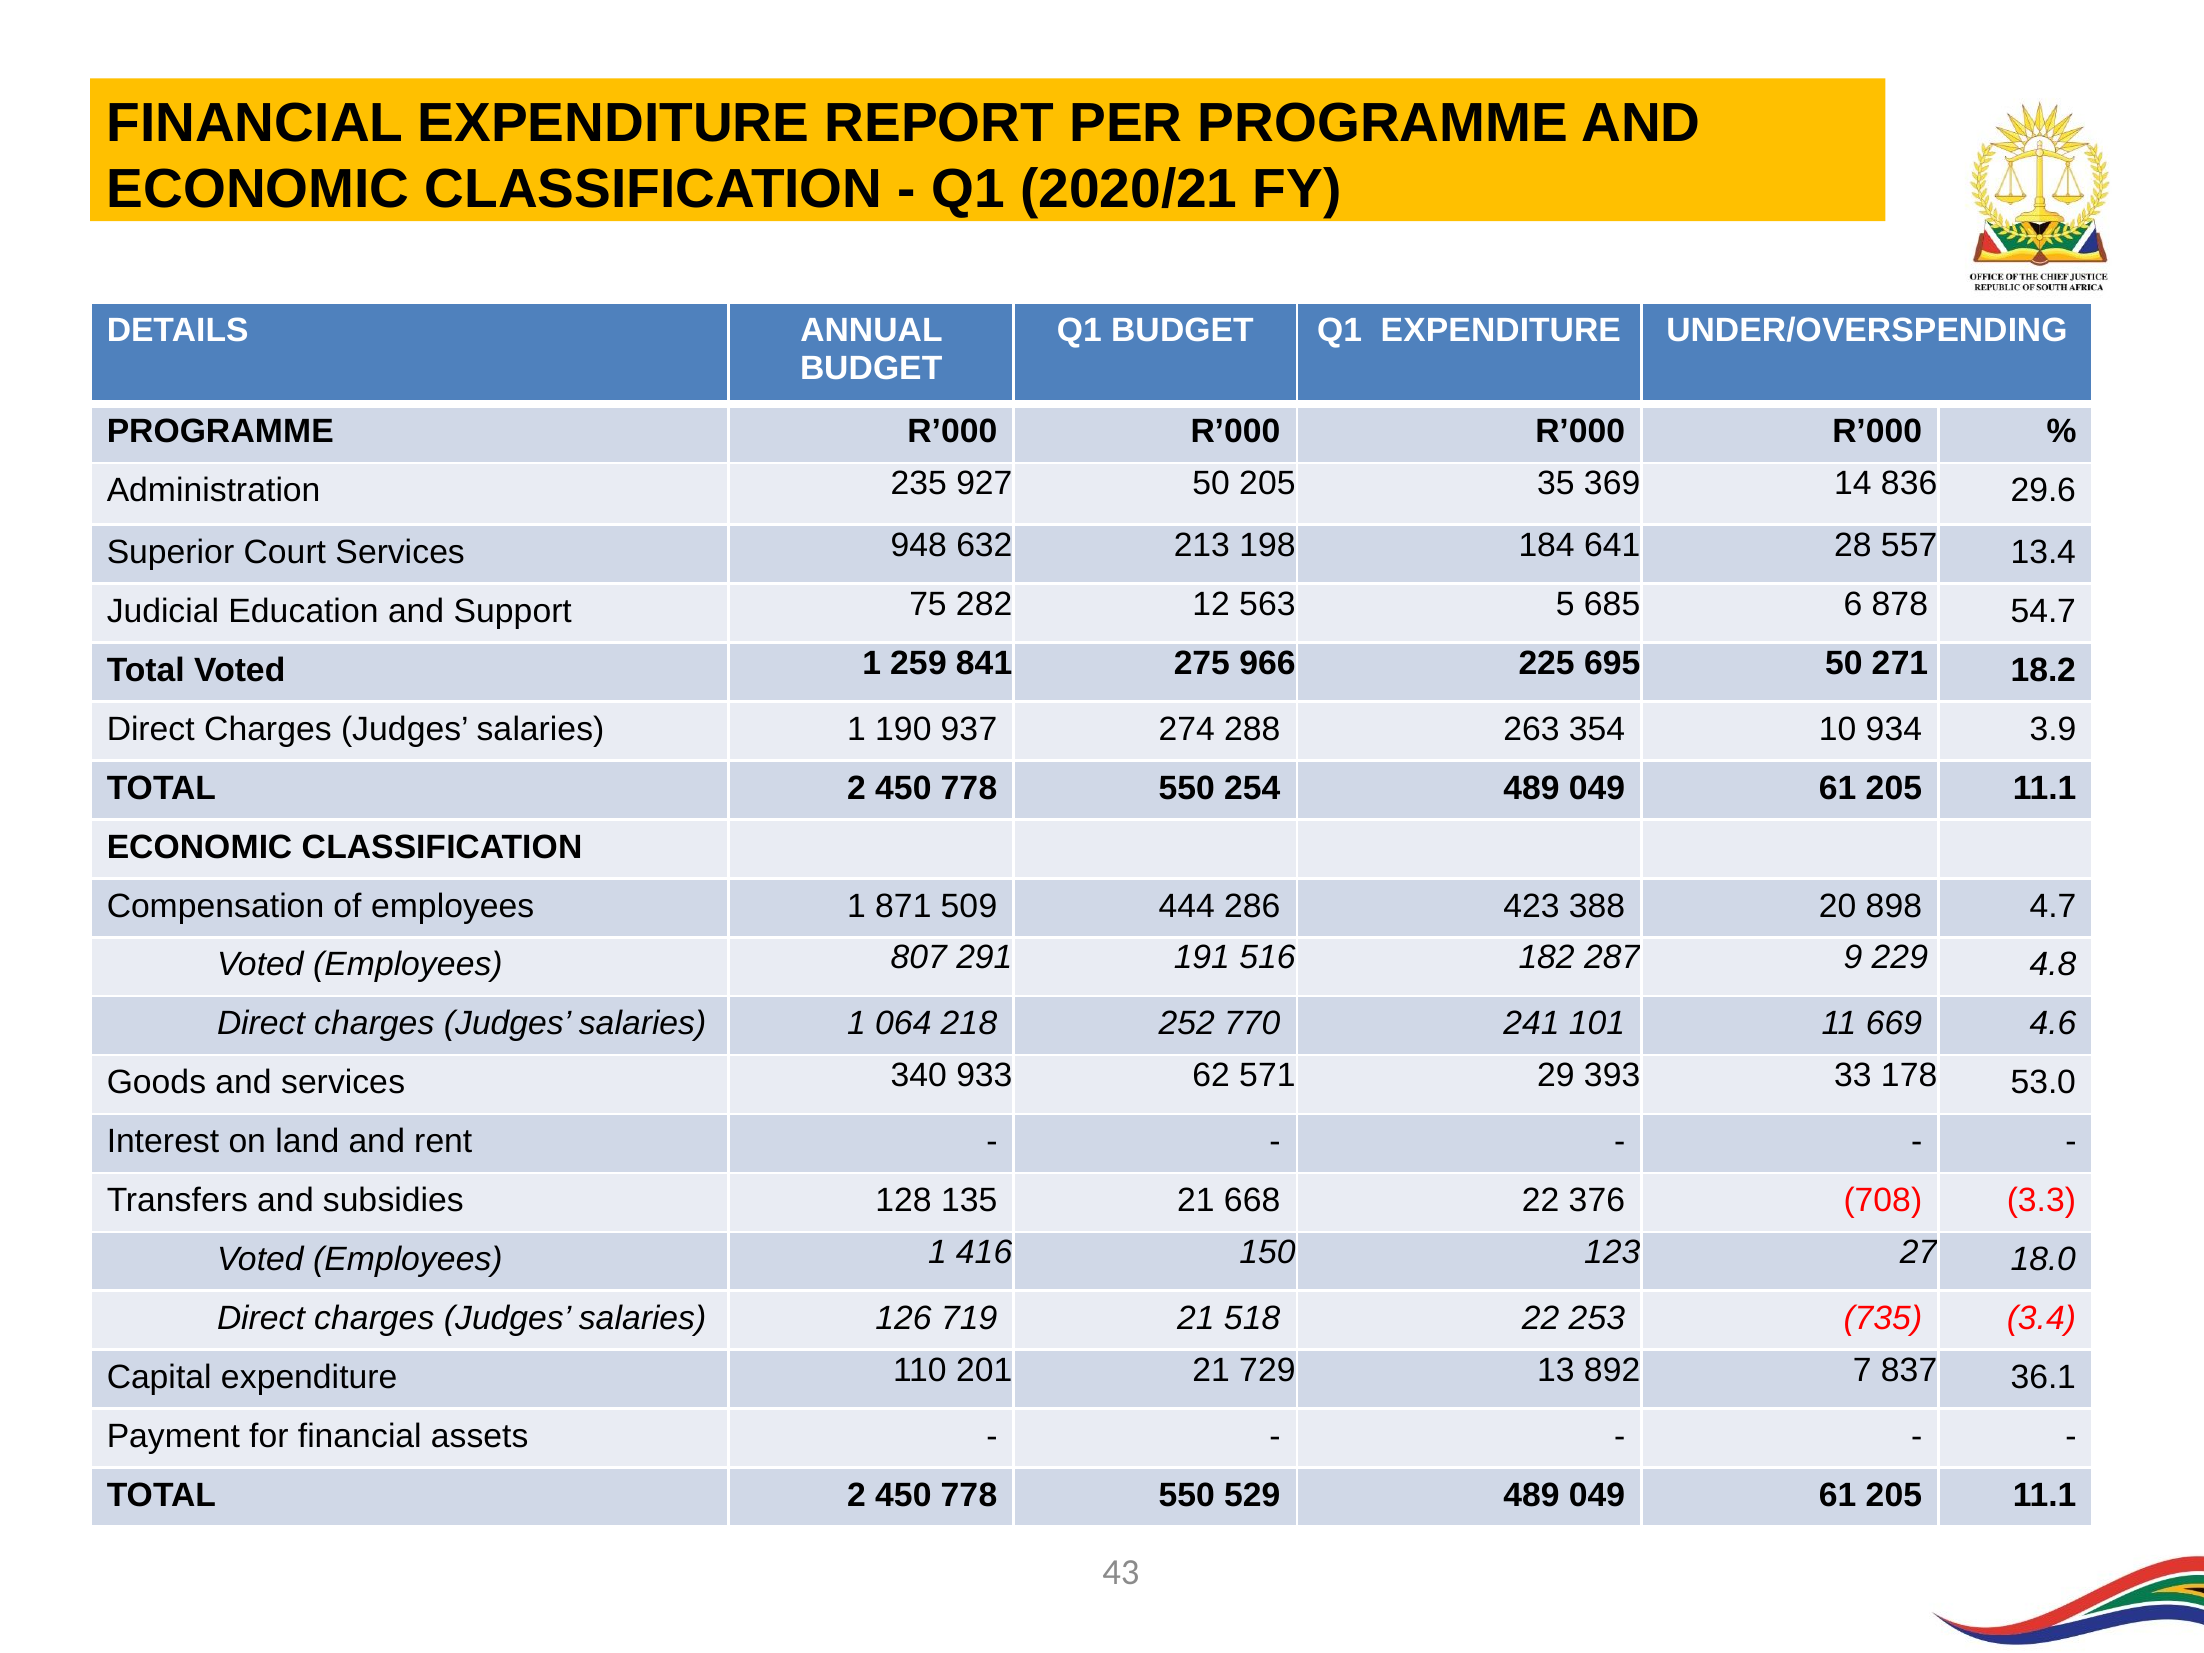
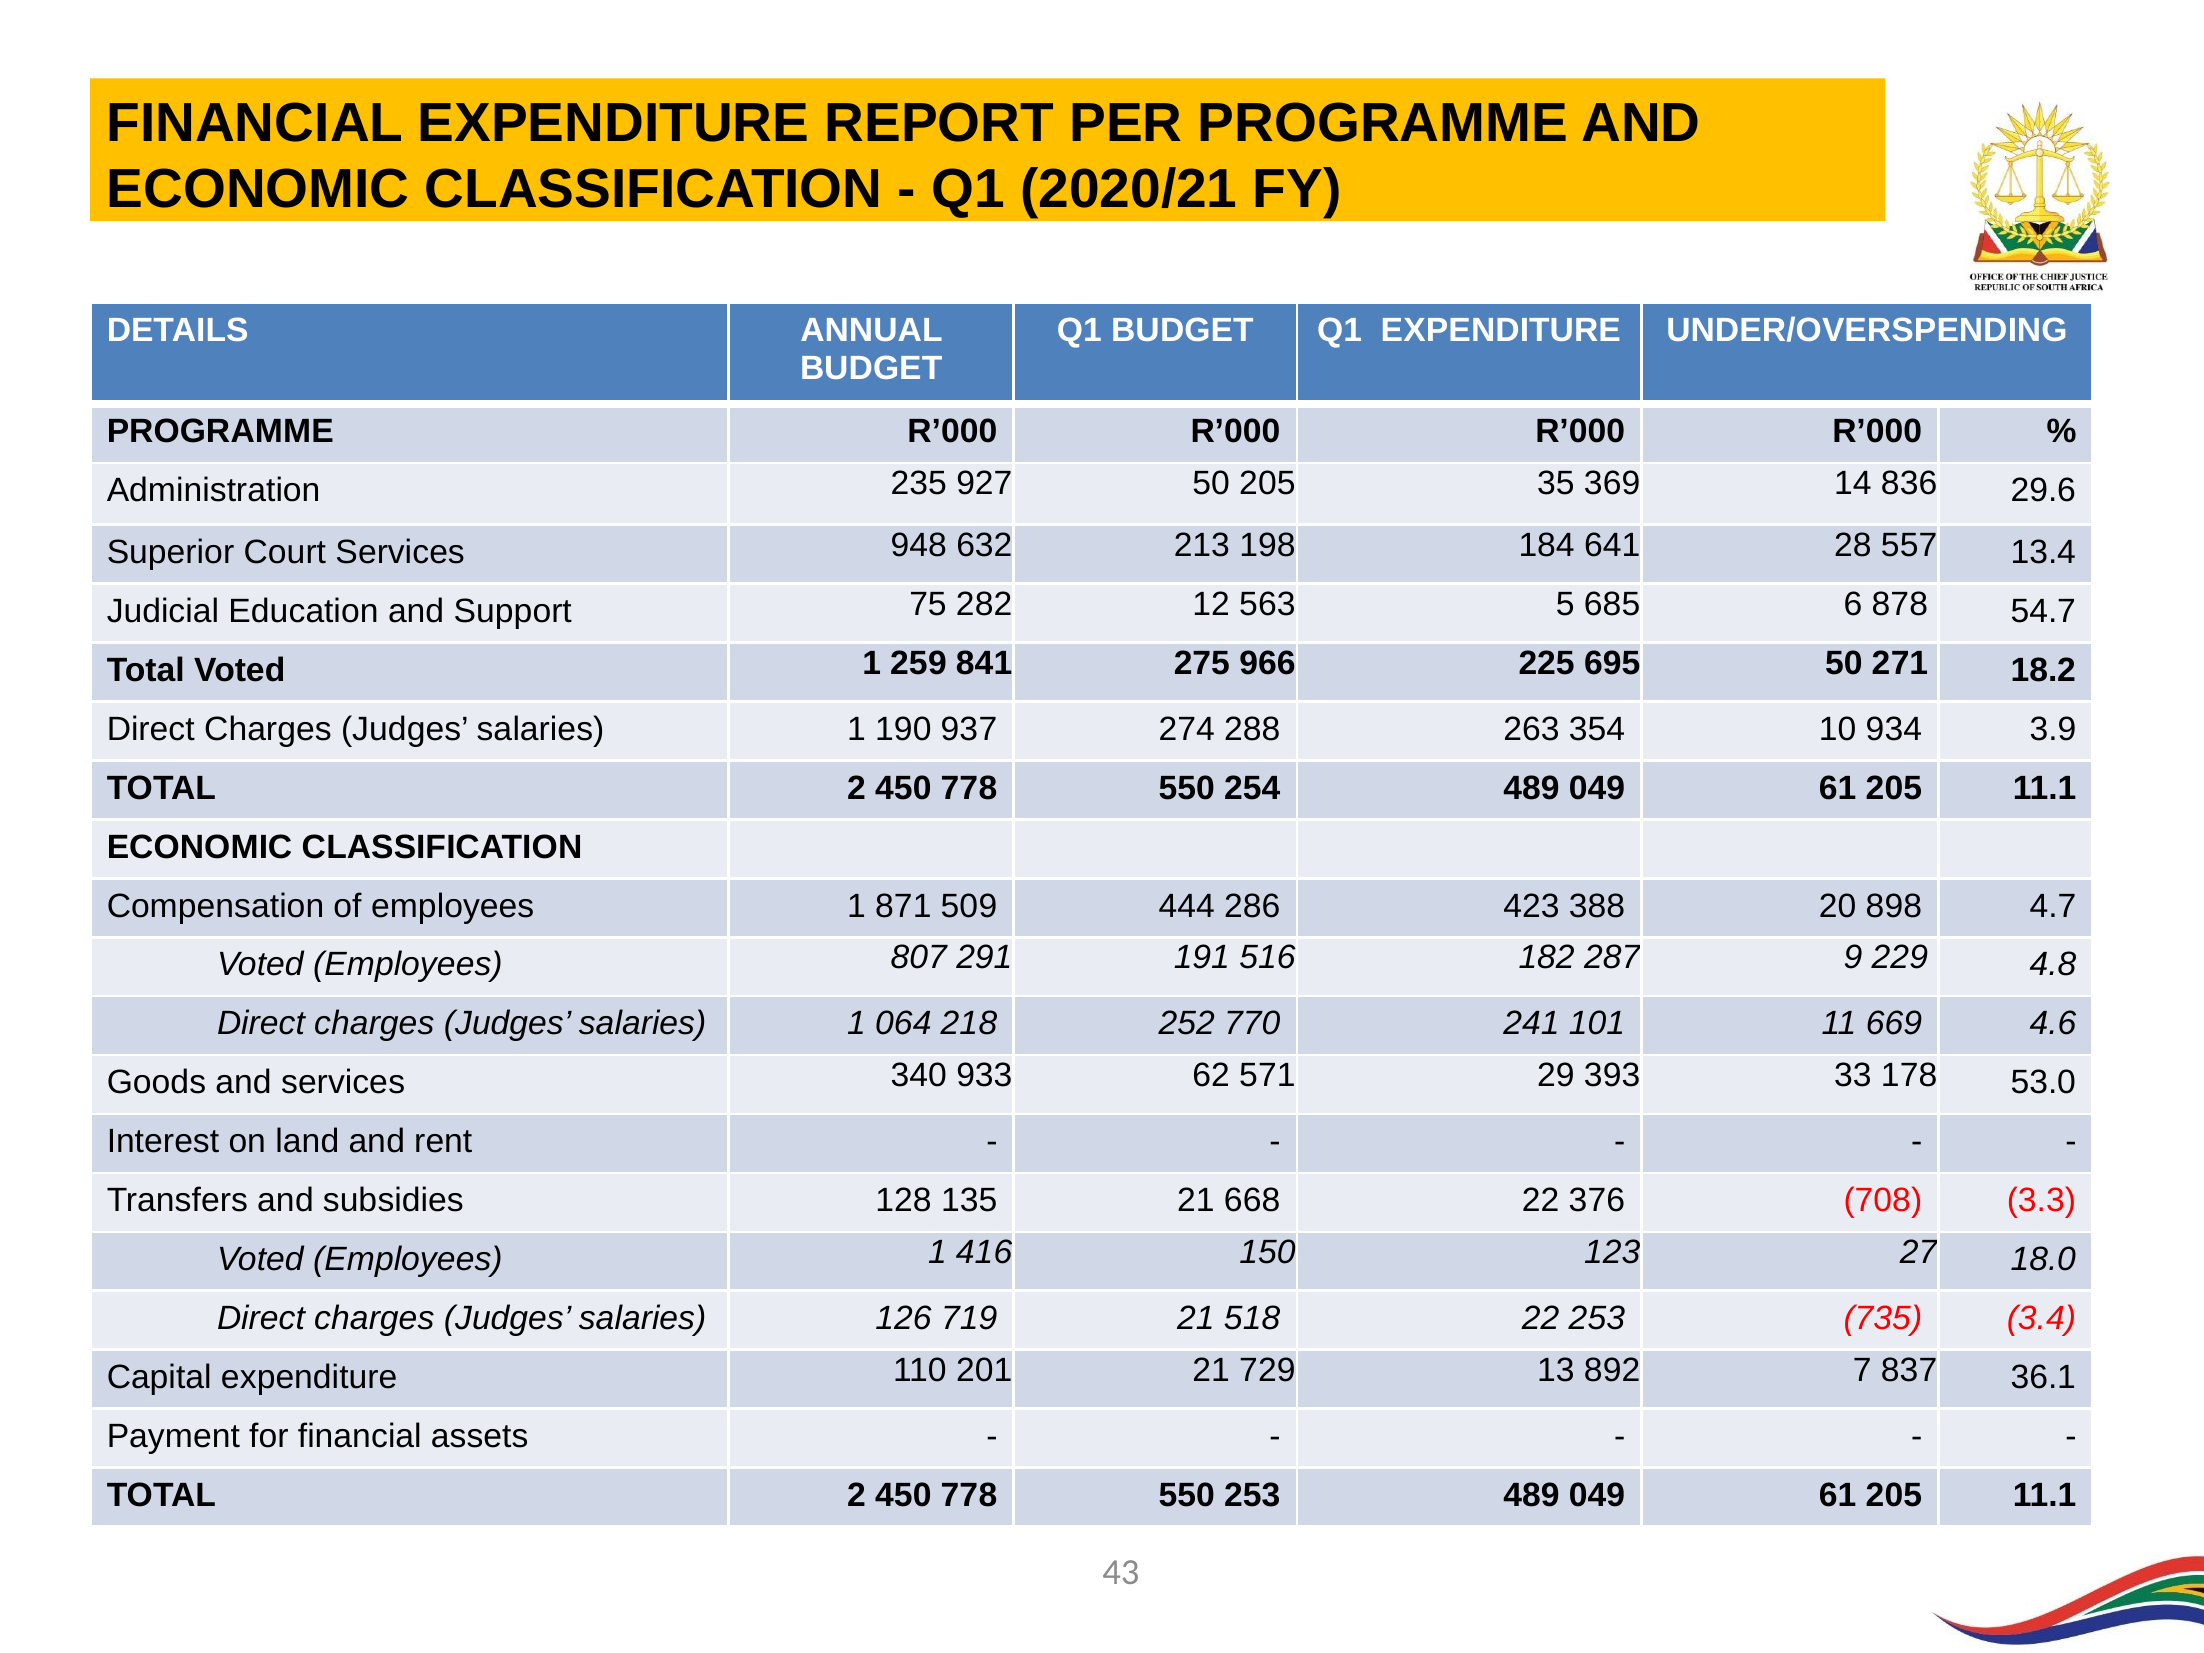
550 529: 529 -> 253 (1252, 1495)
